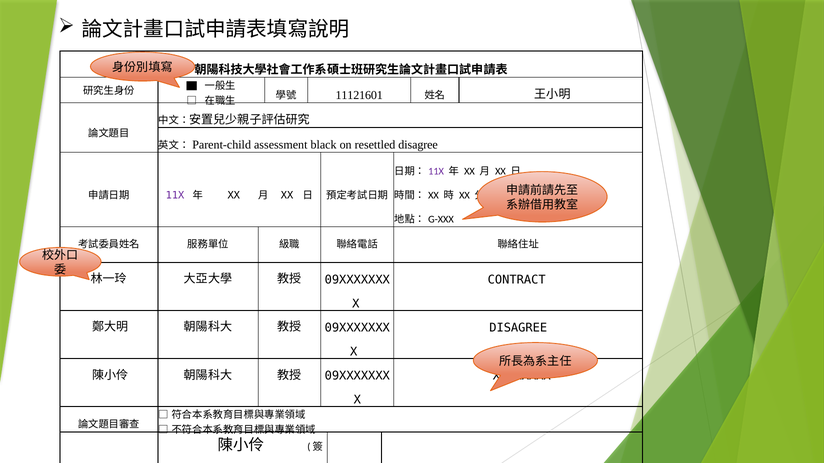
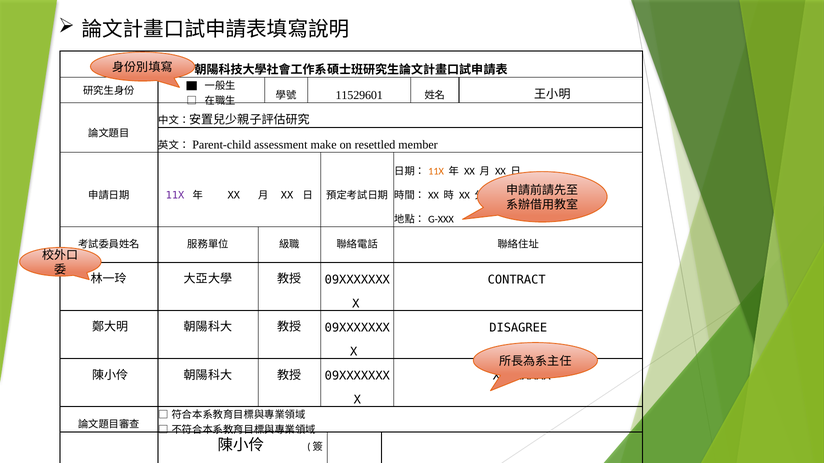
11121601: 11121601 -> 11529601 (359, 96)
black: black -> make (324, 145)
resettled disagree: disagree -> member (418, 145)
11X colour: purple -> orange (436, 171)
